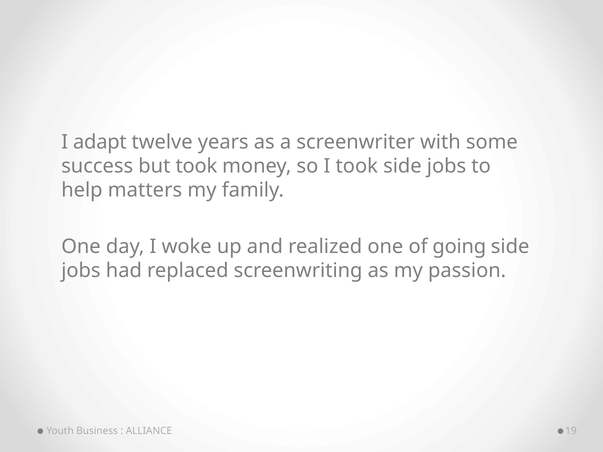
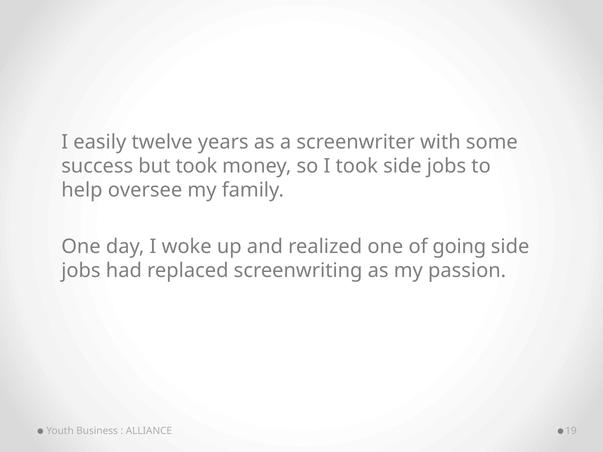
adapt: adapt -> easily (100, 142)
matters: matters -> oversee (145, 190)
